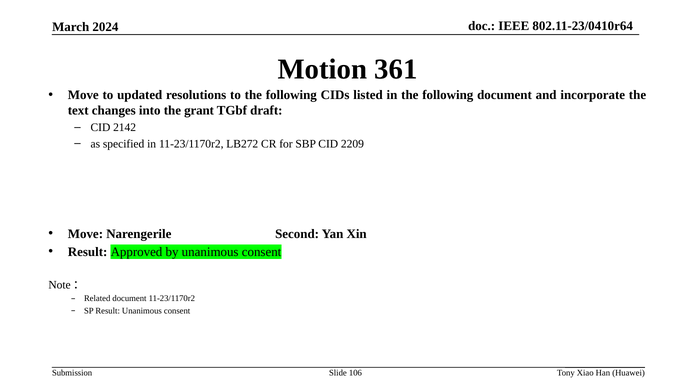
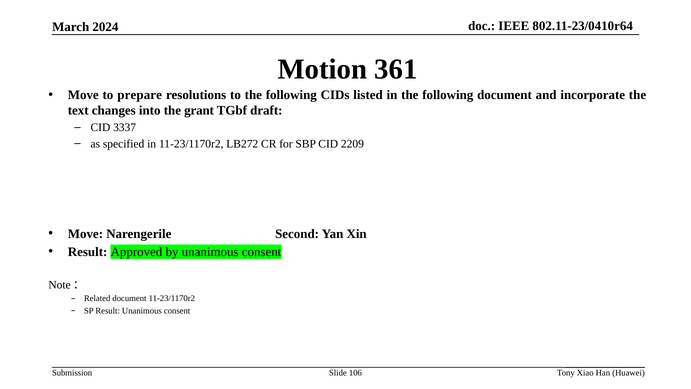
updated: updated -> prepare (140, 95)
2142: 2142 -> 3337 (125, 127)
